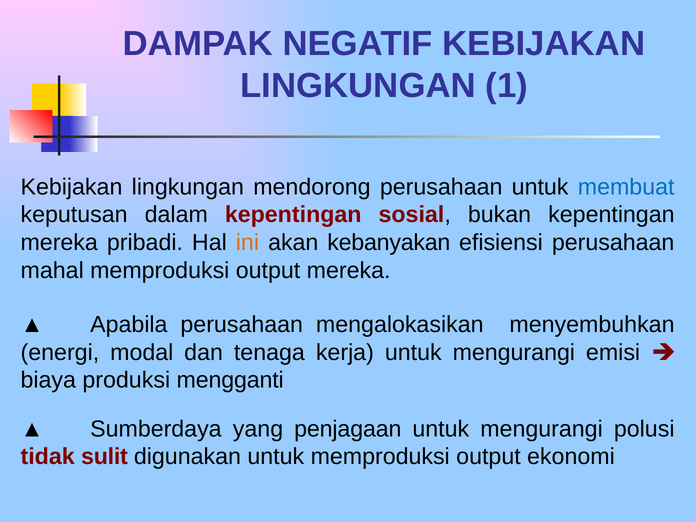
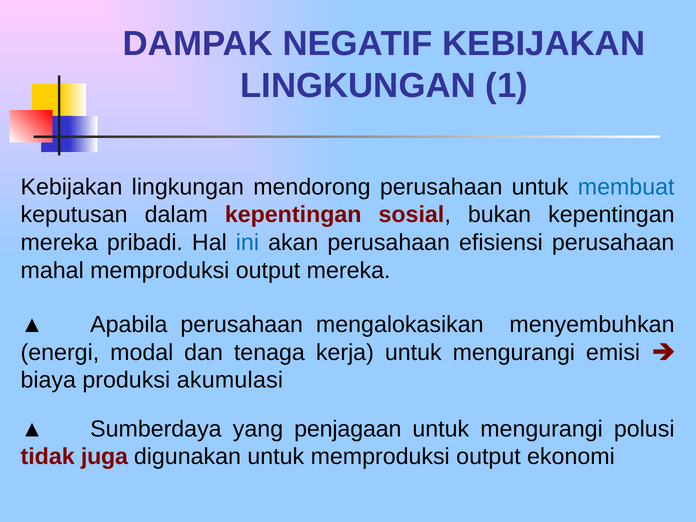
ini colour: orange -> blue (247, 243)
akan kebanyakan: kebanyakan -> perusahaan (389, 243)
mengganti: mengganti -> akumulasi (230, 380)
sulit: sulit -> juga (104, 457)
